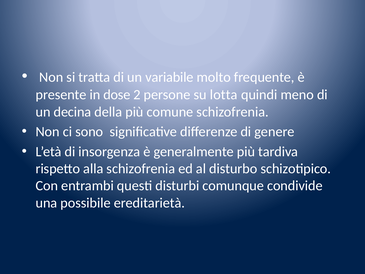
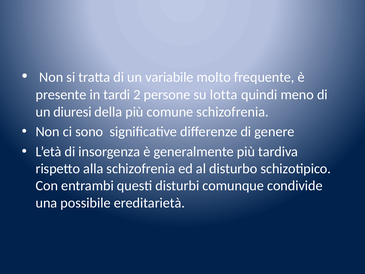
dose: dose -> tardi (117, 95)
decina: decina -> diuresi (72, 112)
